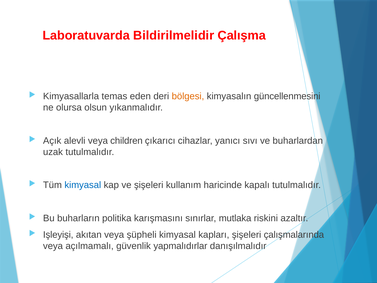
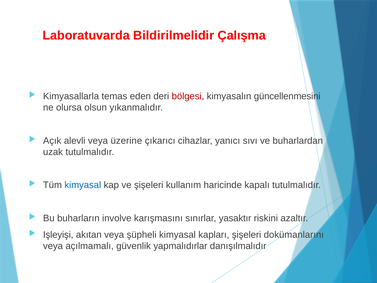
bölgesi colour: orange -> red (188, 96)
children: children -> üzerine (126, 141)
politika: politika -> involve (117, 218)
mutlaka: mutlaka -> yasaktır (235, 218)
çalışmalarında: çalışmalarında -> dokümanlarını (294, 235)
